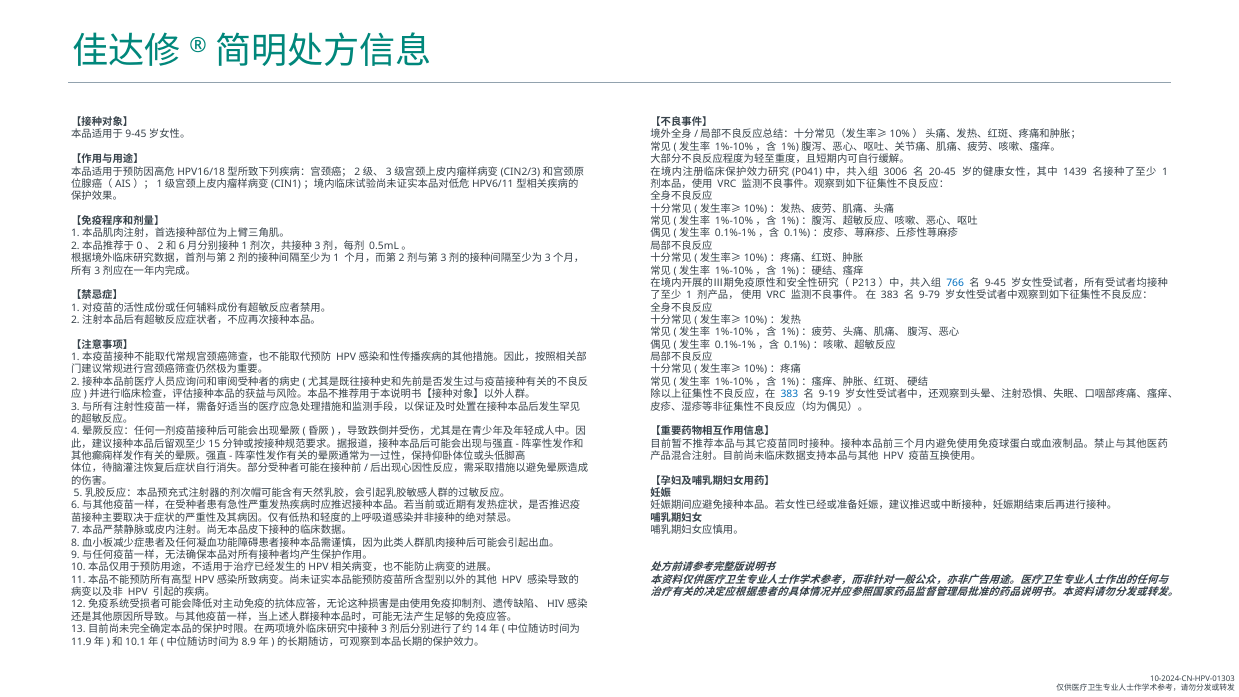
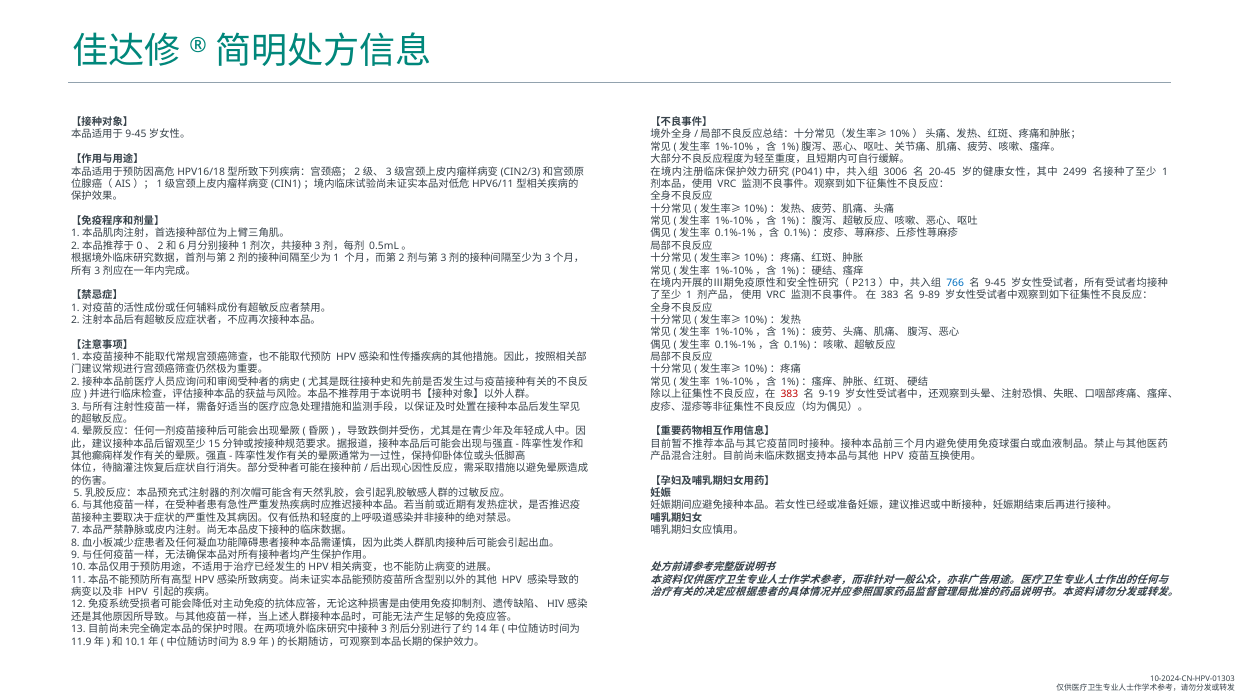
1439: 1439 -> 2499 (1075, 172)
9-79: 9-79 -> 9-89 (930, 295)
383 colour: blue -> red (789, 394)
